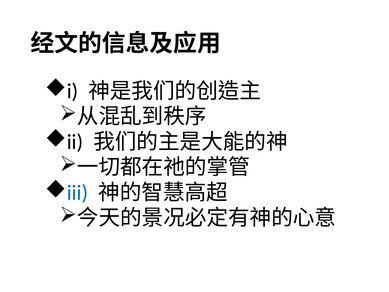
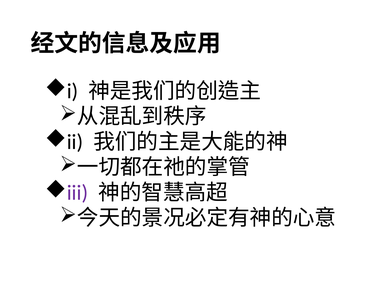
iii colour: blue -> purple (77, 193)
